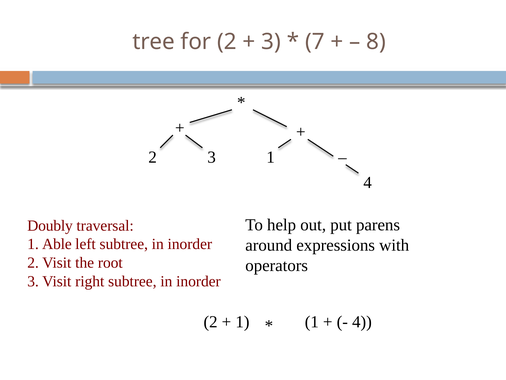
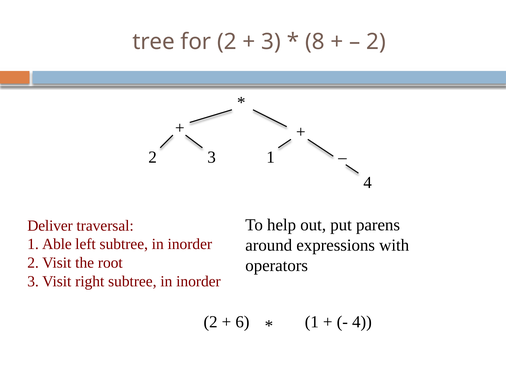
7: 7 -> 8 (315, 42)
8: 8 -> 2 (376, 42)
Doubly: Doubly -> Deliver (50, 225)
1: 1 -> 6 (242, 322)
